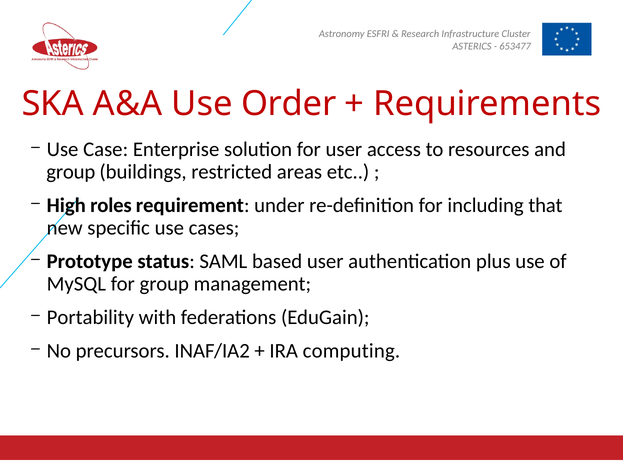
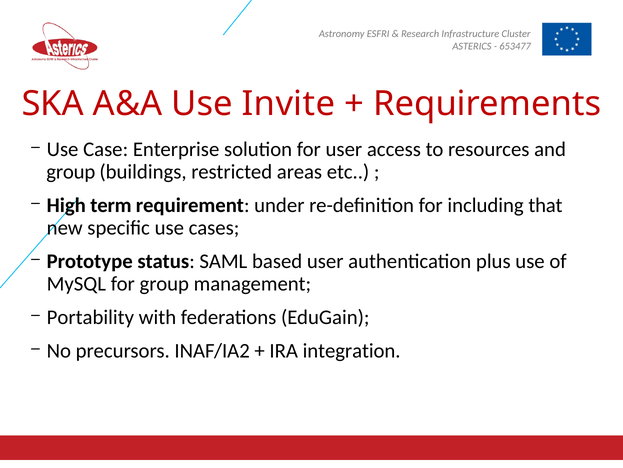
Order: Order -> Invite (288, 104)
roles: roles -> term (111, 205)
computing: computing -> integration (352, 350)
